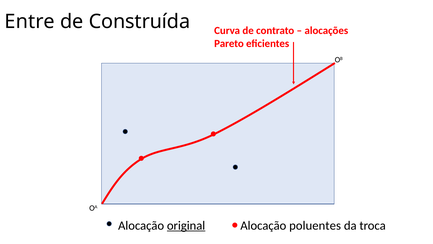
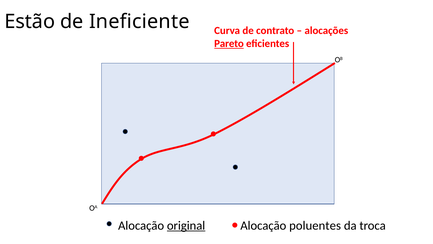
Entre: Entre -> Estão (30, 22)
Construída: Construída -> Ineficiente (139, 22)
Pareto underline: none -> present (229, 44)
